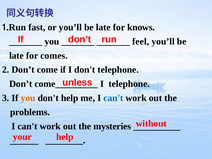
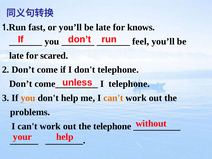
comes: comes -> scared (54, 56)
can't colour: blue -> orange (113, 98)
the mysteries: mysteries -> telephone (112, 126)
